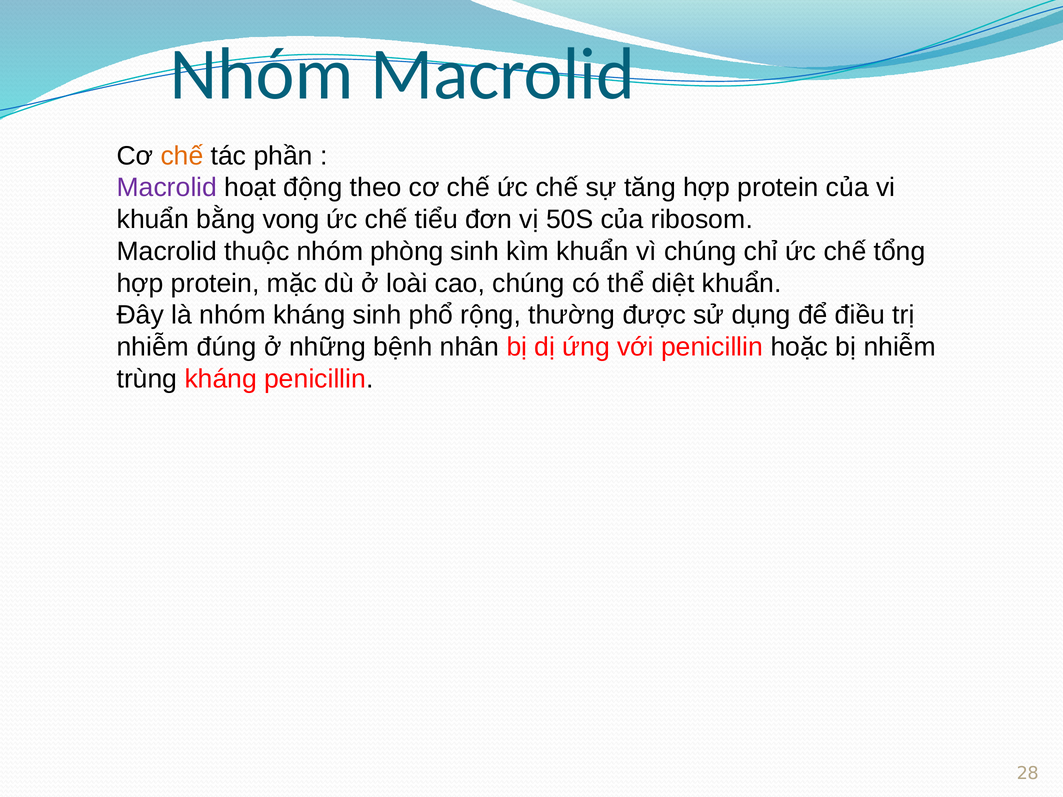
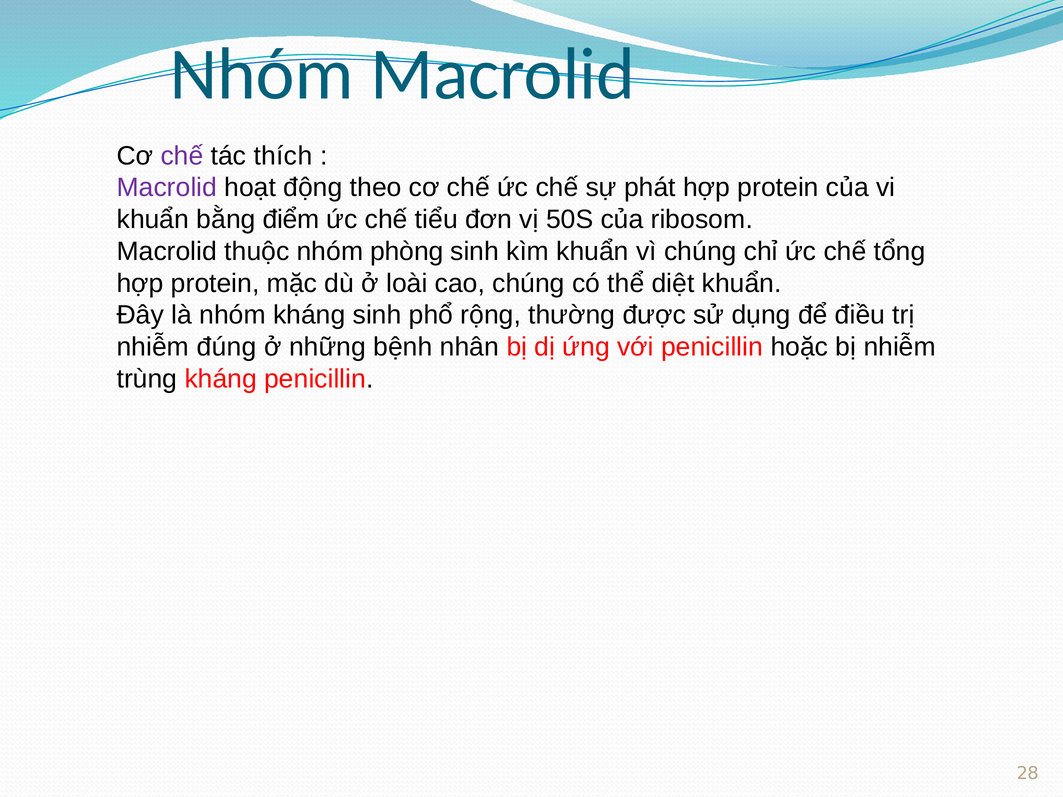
chế colour: orange -> purple (182, 156)
phần: phần -> thích (283, 156)
tăng: tăng -> phát (650, 188)
vong: vong -> điểm (291, 220)
